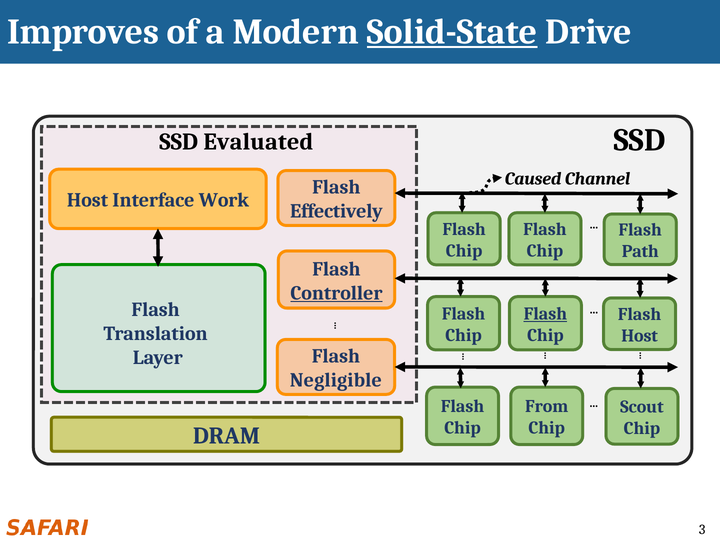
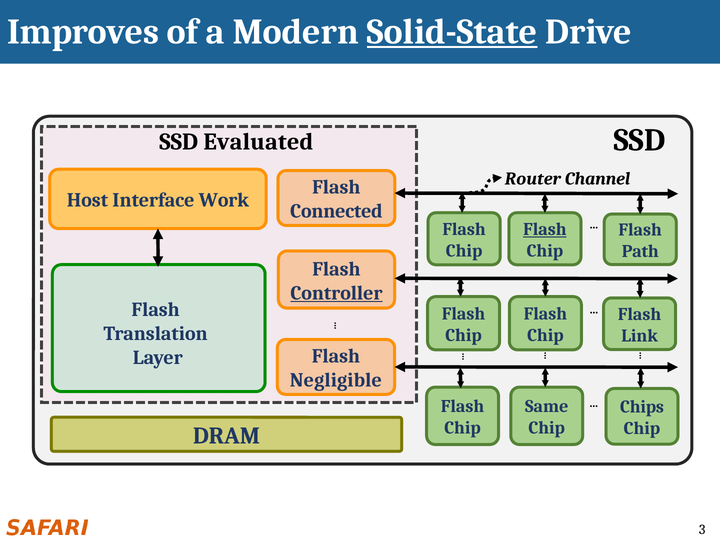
Caused: Caused -> Router (533, 179)
Effectively: Effectively -> Connected (336, 211)
Flash underline: none -> present (545, 229)
Flash underline: present -> none (545, 314)
Host: Host -> Link (640, 336)
From: From -> Same (547, 406)
Scout: Scout -> Chips (642, 407)
